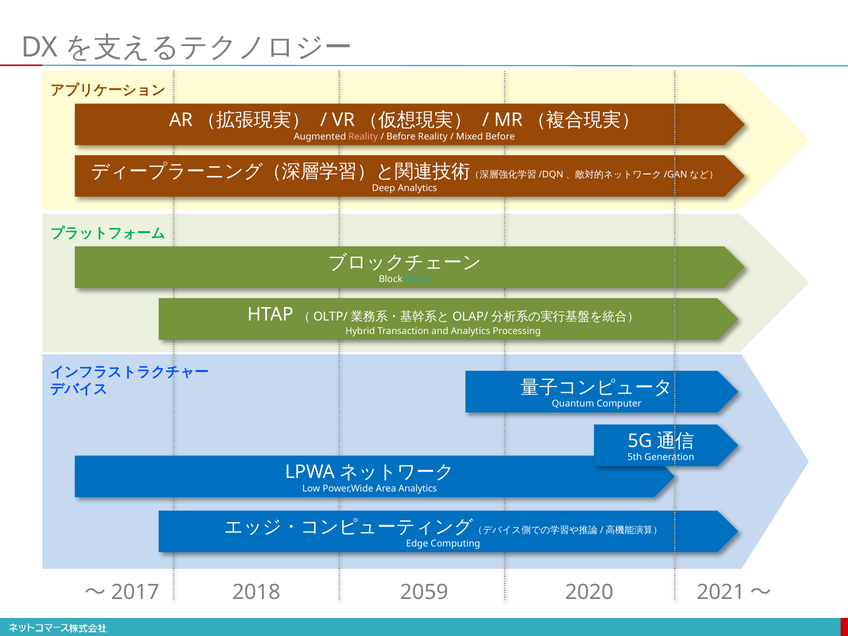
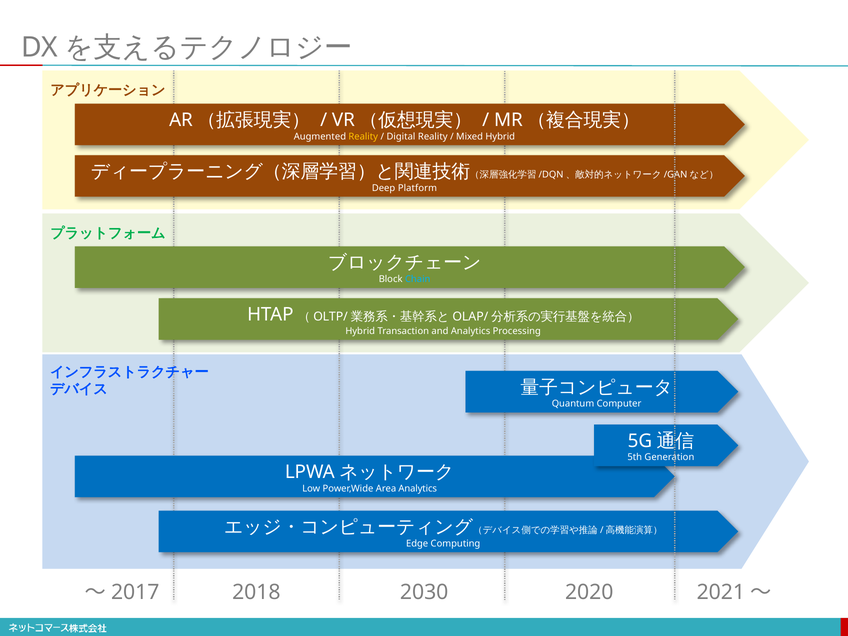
Reality colour: pink -> yellow (363, 136)
Before: Before -> Digital (401, 136)
Mixed Before: Before -> Hybrid (500, 136)
Deep Analytics: Analytics -> Platform (417, 188)
2059: 2059 -> 2030 (424, 592)
